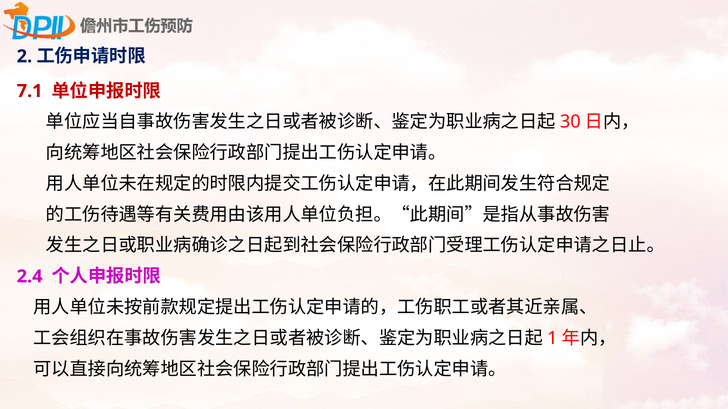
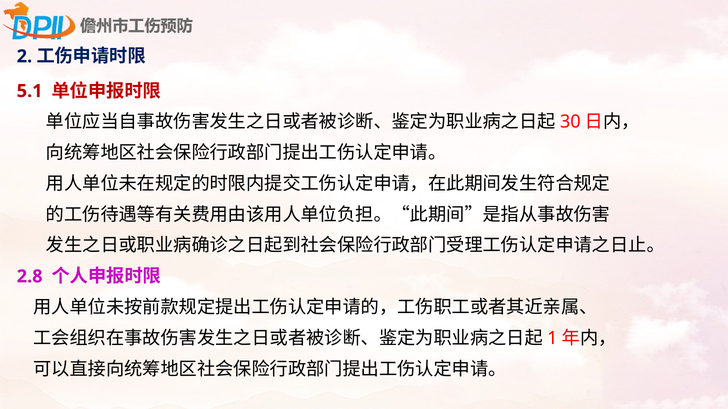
7.1: 7.1 -> 5.1 (30, 91)
2.4: 2.4 -> 2.8 (30, 277)
